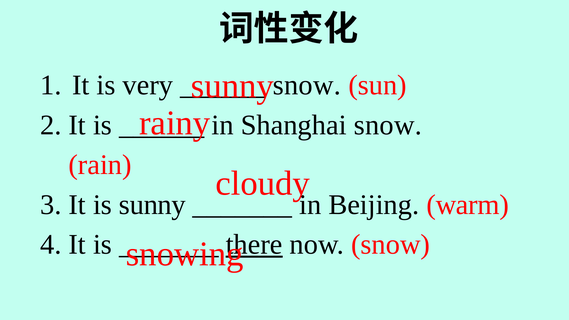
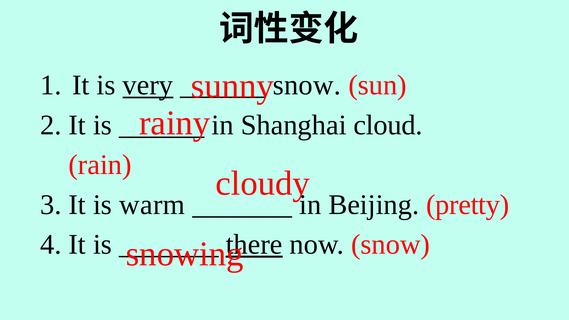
very underline: none -> present (148, 85)
Shanghai snow: snow -> cloud (388, 125)
is sunny: sunny -> warm (152, 205)
warm: warm -> pretty (468, 205)
